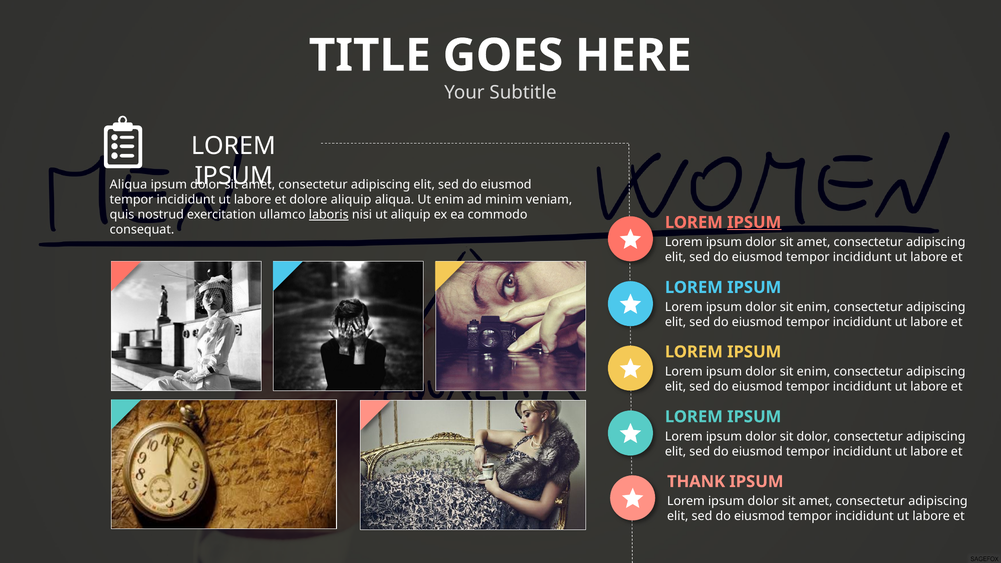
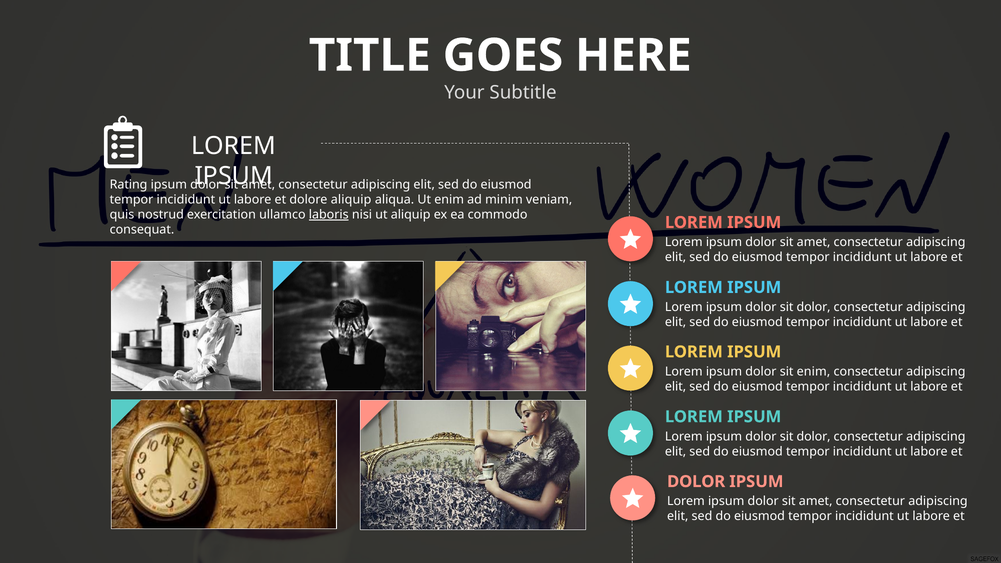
Aliqua: Aliqua -> Rating (129, 185)
IPSUM underline: present -> none (754, 223)
enim: enim -> dolor (814, 307)
THANK: THANK -> DOLOR (696, 482)
